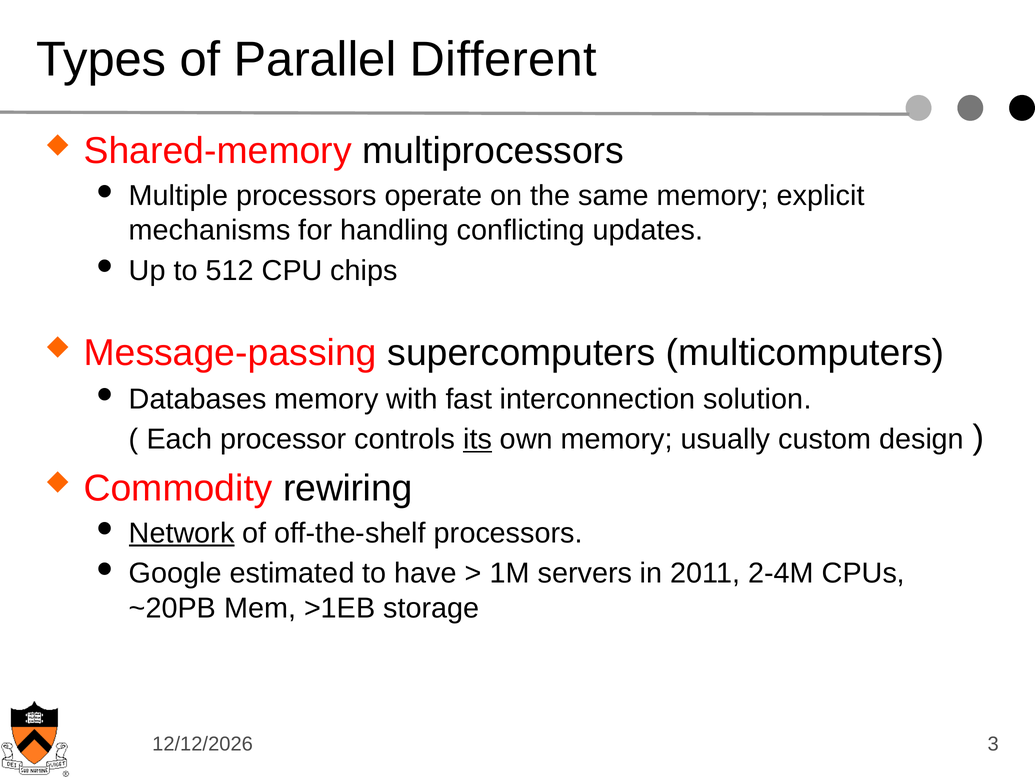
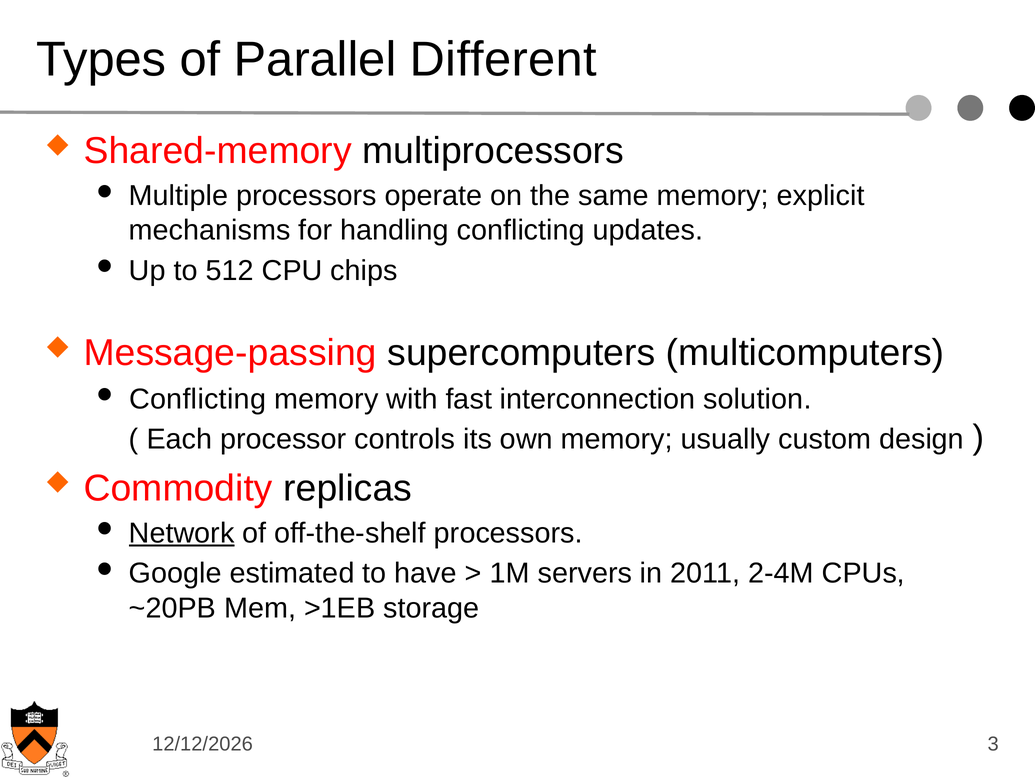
Databases: Databases -> Conflicting (198, 399)
its underline: present -> none (478, 439)
rewiring: rewiring -> replicas (348, 488)
